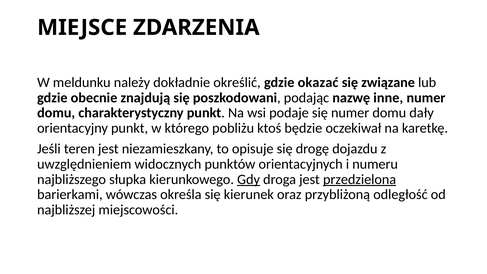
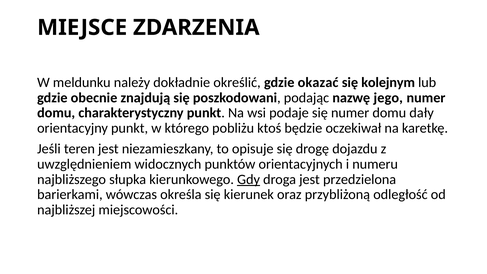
związane: związane -> kolejnym (388, 82)
inne: inne -> jego (388, 98)
przedzielona underline: present -> none (360, 179)
